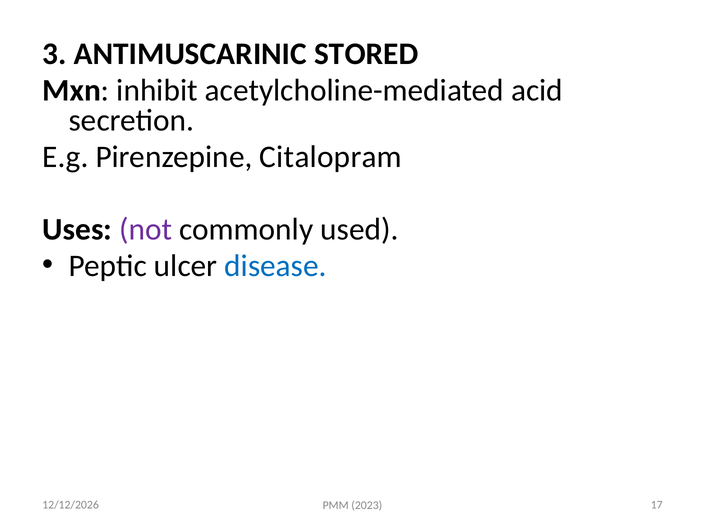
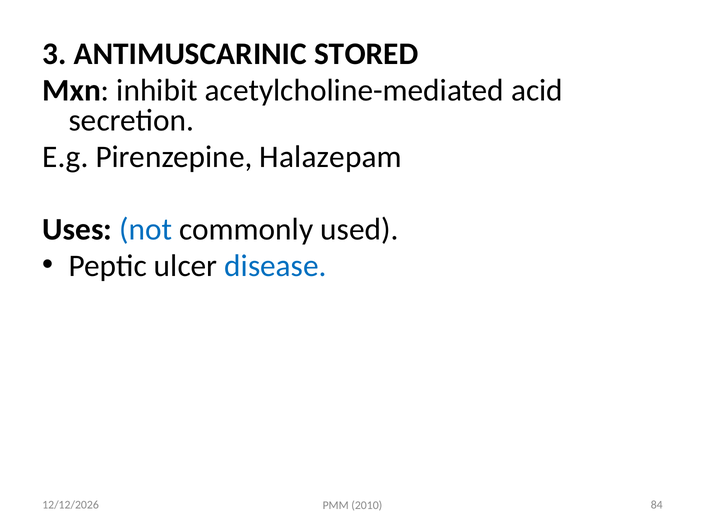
Citalopram: Citalopram -> Halazepam (331, 157)
not colour: purple -> blue (146, 229)
17: 17 -> 84 (657, 505)
2023: 2023 -> 2010 (367, 505)
